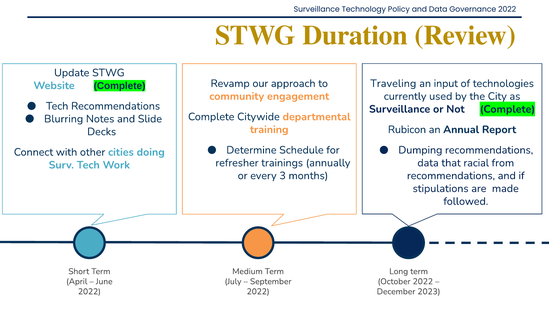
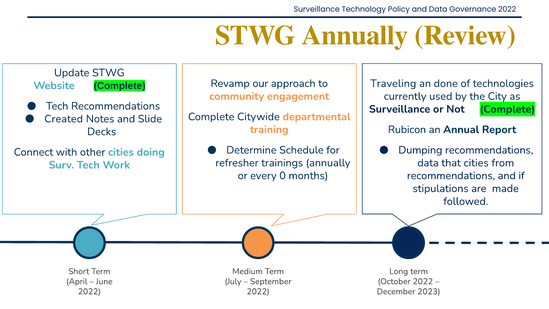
STWG Duration: Duration -> Annually (355, 35)
input: input -> done (446, 83)
Blurring: Blurring -> Created (64, 119)
that racial: racial -> cities (476, 163)
3: 3 -> 0 (283, 176)
